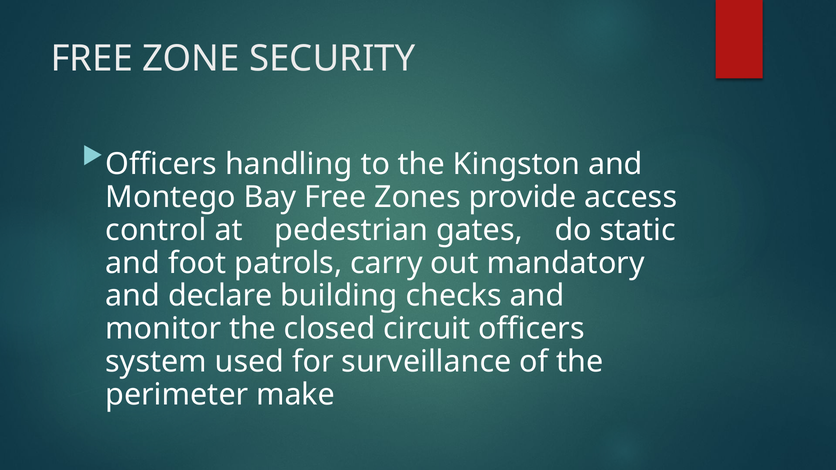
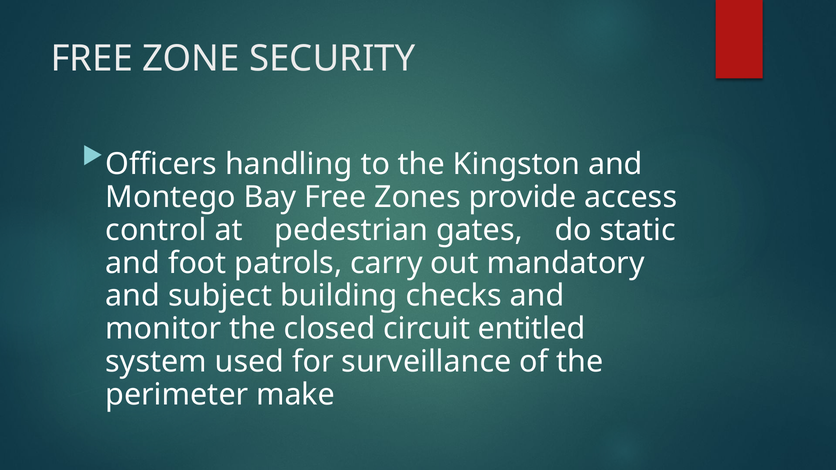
declare: declare -> subject (220, 296)
circuit officers: officers -> entitled (532, 329)
